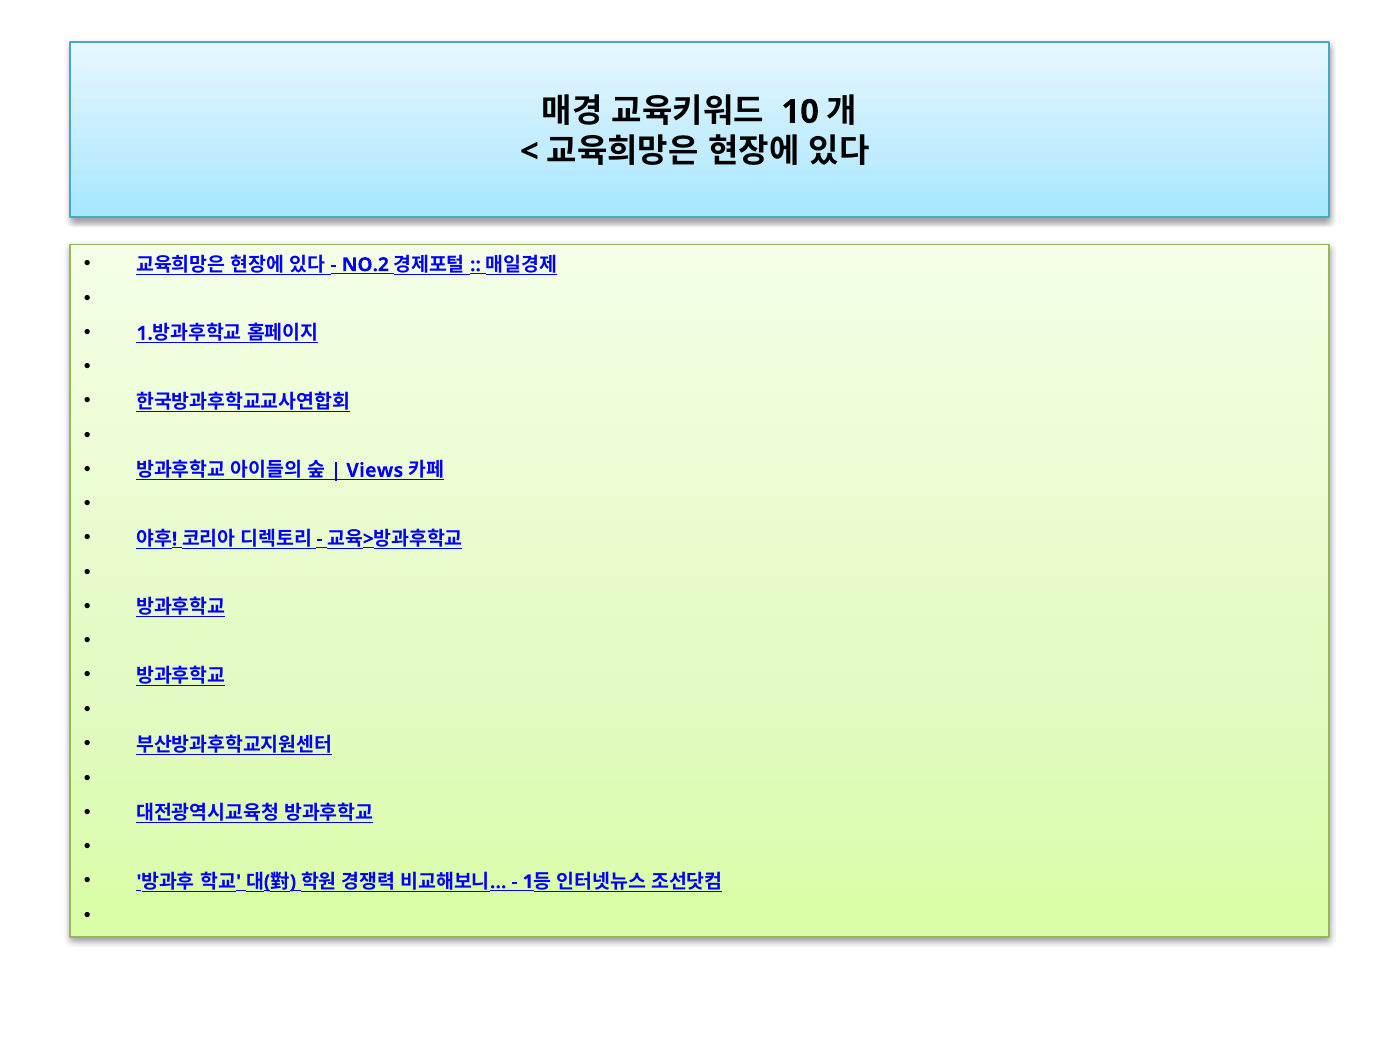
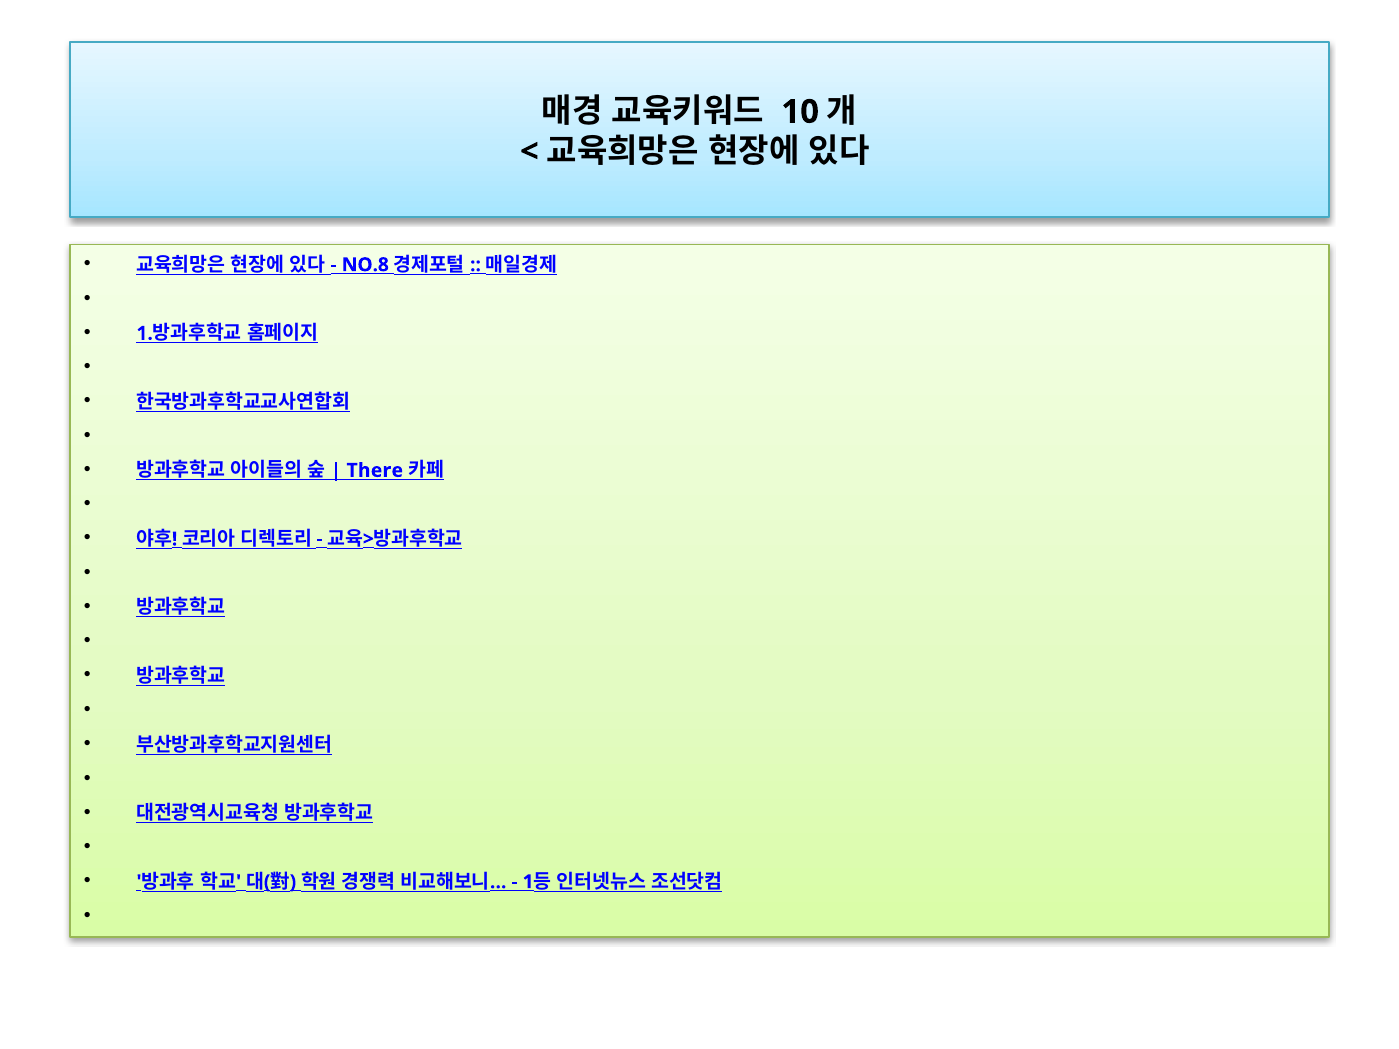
NO.2: NO.2 -> NO.8 (365, 265)
Views: Views -> There (375, 471)
